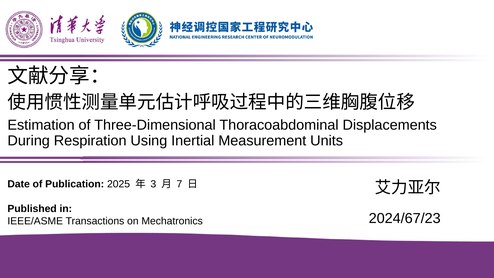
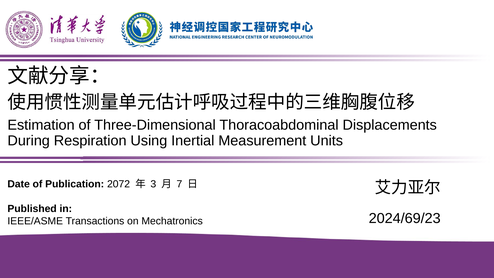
2025: 2025 -> 2072 (119, 184)
2024/67/23: 2024/67/23 -> 2024/69/23 (405, 218)
